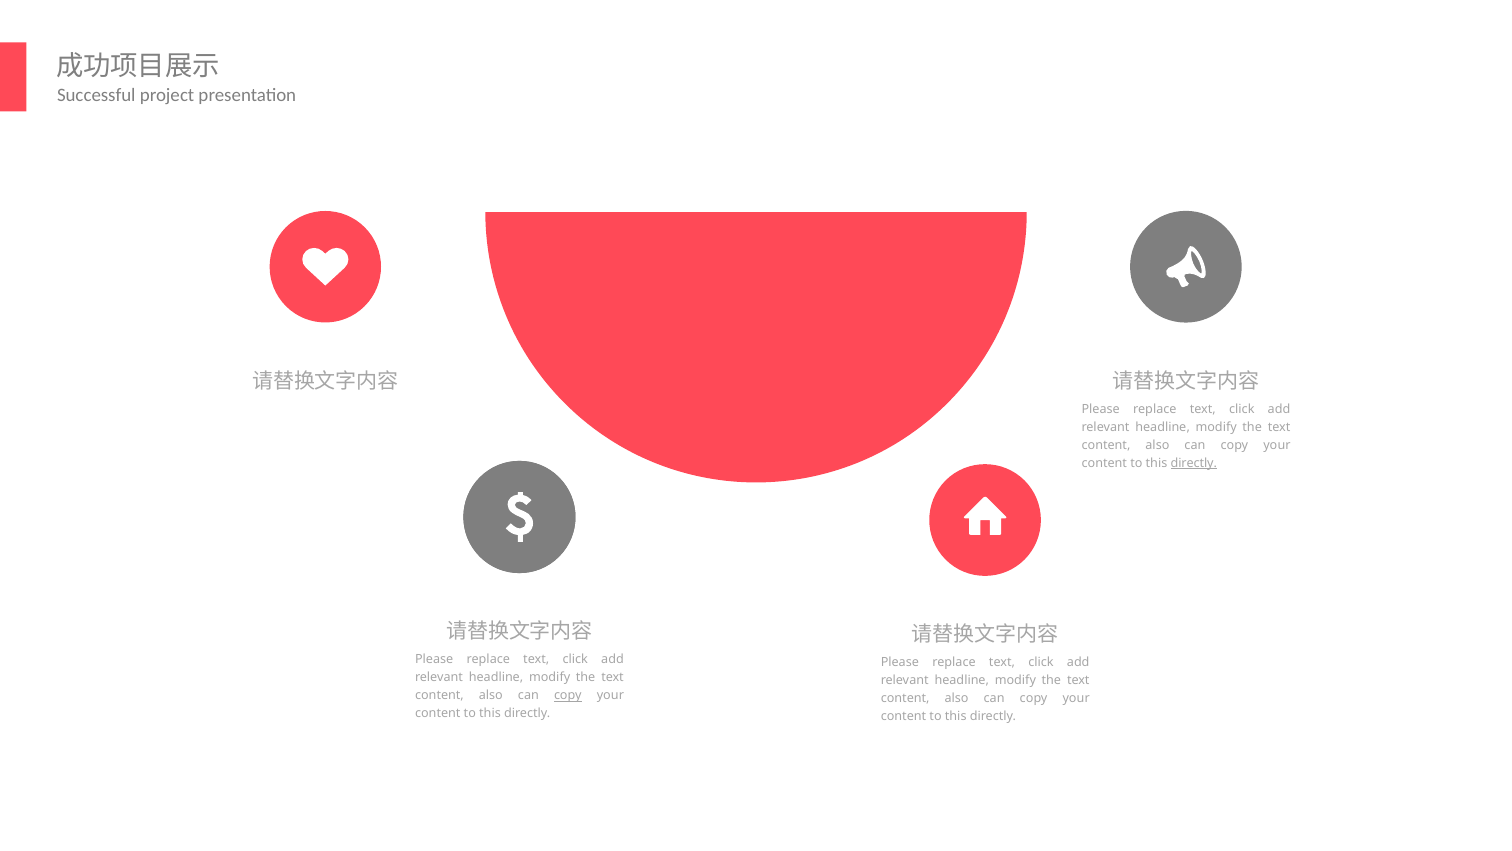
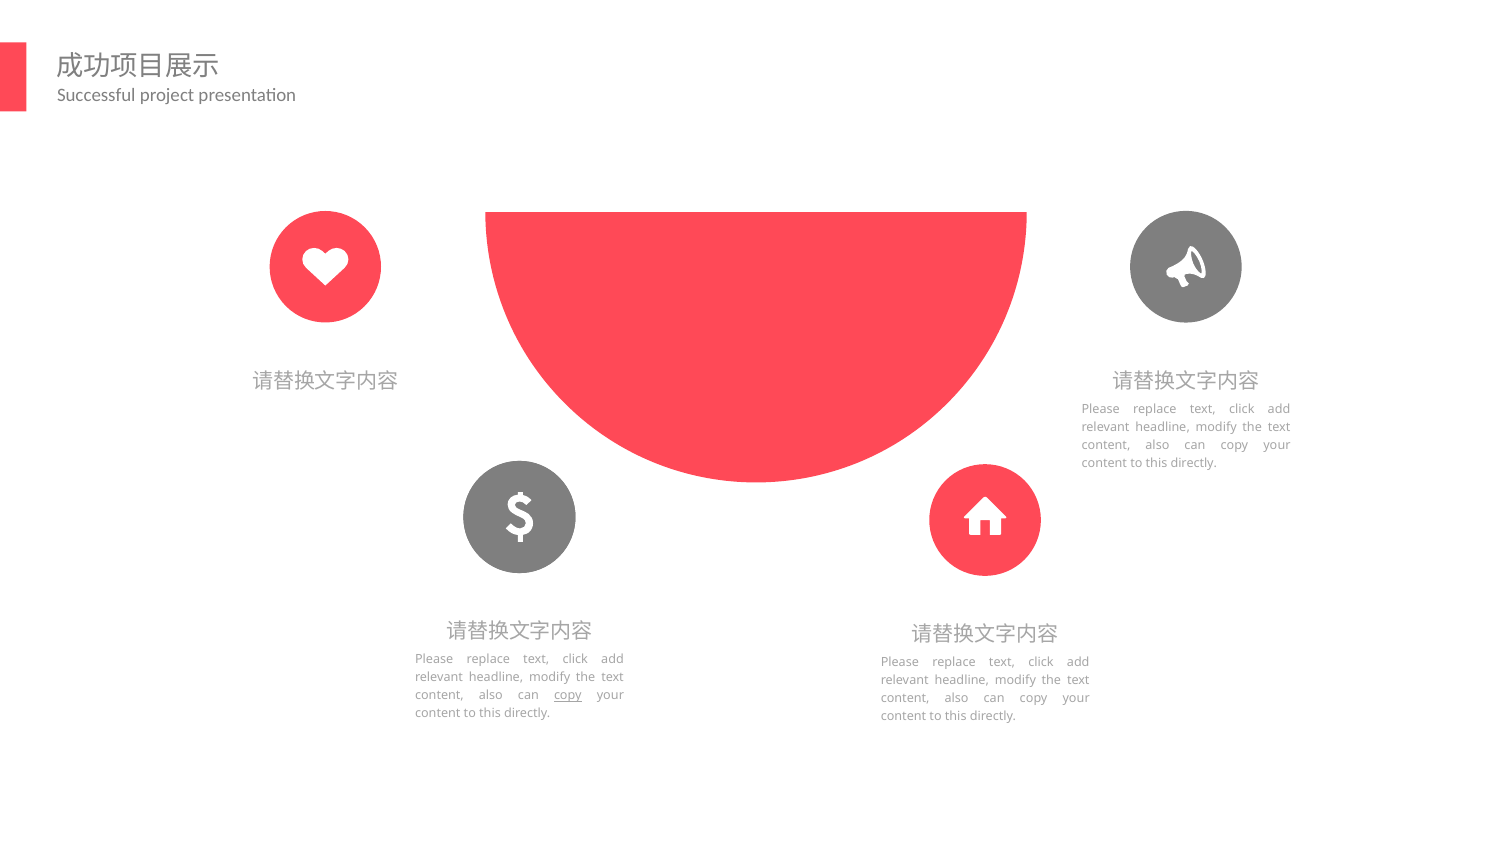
directly underline: present -> none (1194, 463)
